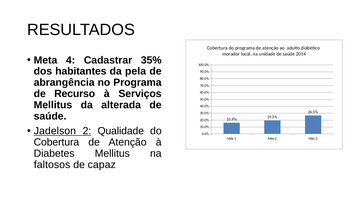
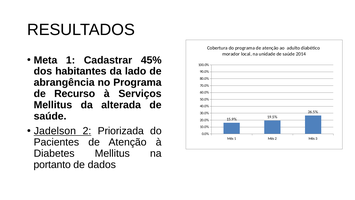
Meta 4: 4 -> 1 (71, 60)
35%: 35% -> 45% (151, 60)
pela: pela -> lado (136, 71)
Qualidade: Qualidade -> Priorizada (121, 131)
Cobertura: Cobertura -> Pacientes (56, 142)
faltosos: faltosos -> portanto (52, 164)
capaz: capaz -> dados (102, 164)
